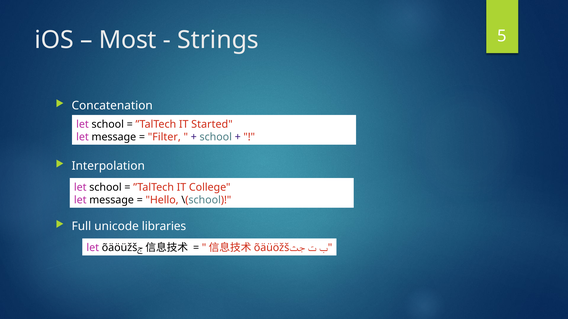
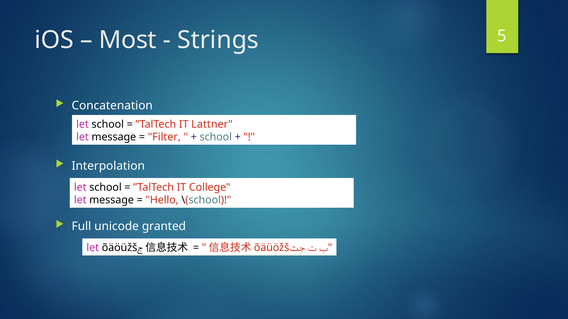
Started: Started -> Lattner (212, 124)
libraries: libraries -> granted (164, 226)
